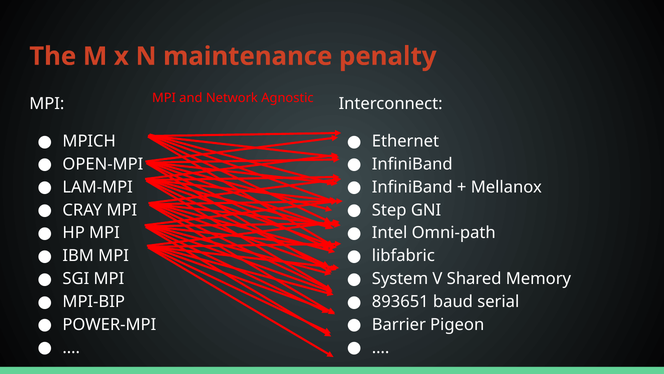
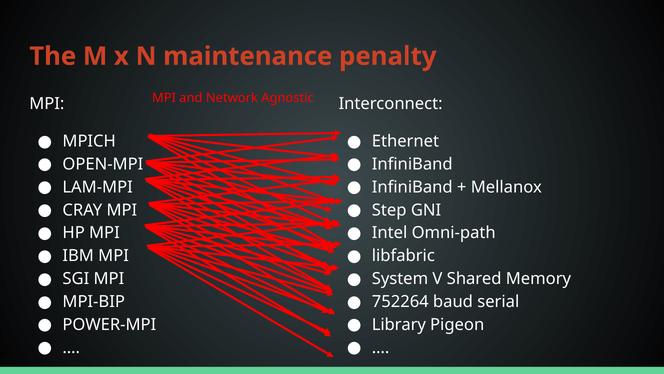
893651: 893651 -> 752264 (400, 301)
Barrier: Barrier -> Library (399, 324)
